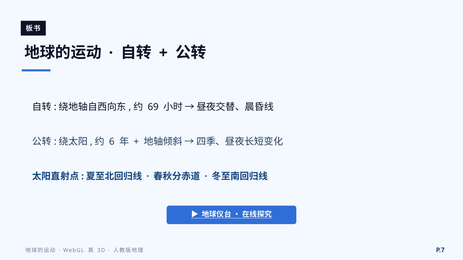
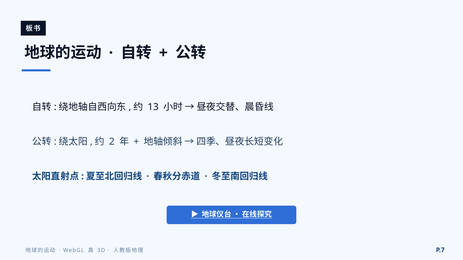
69: 69 -> 13 (153, 107)
6: 6 -> 2 (112, 142)
